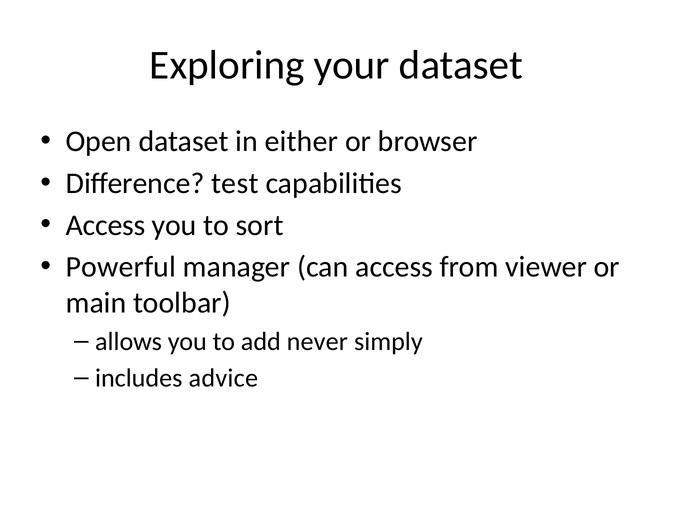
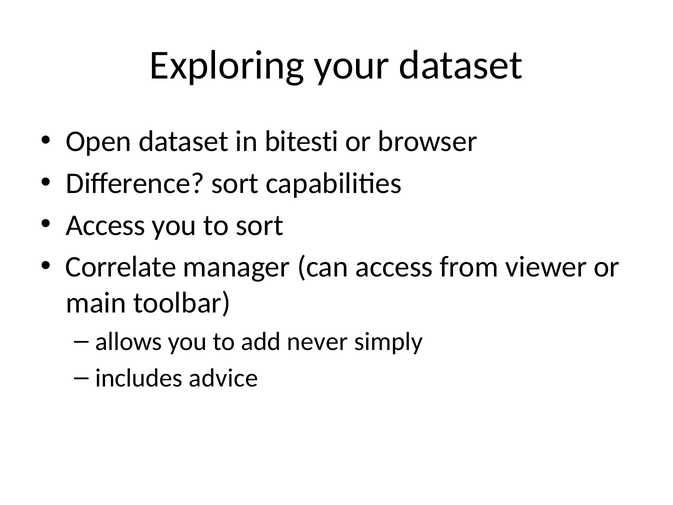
either: either -> bitesti (302, 141)
Difference test: test -> sort (235, 183)
Powerful: Powerful -> Correlate (121, 267)
